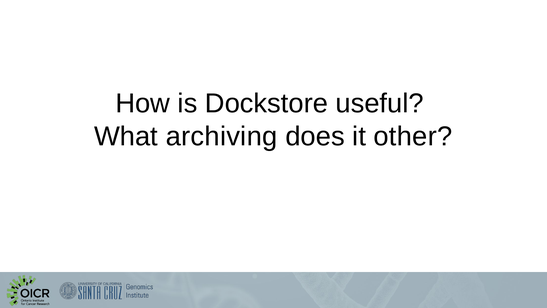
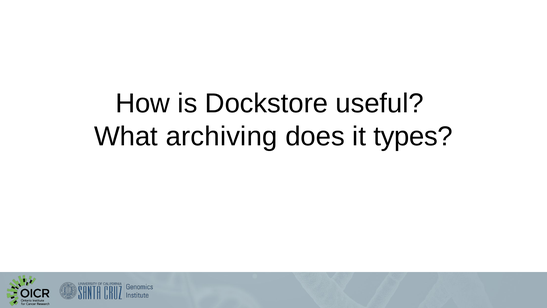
other: other -> types (413, 136)
